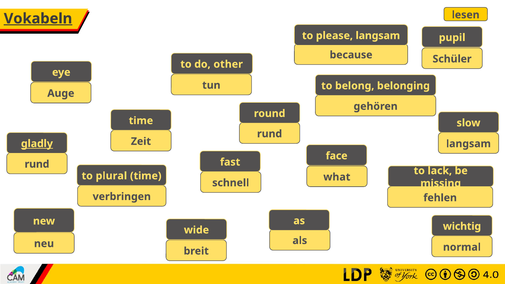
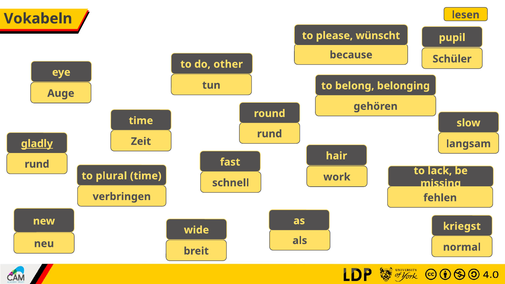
Vokabeln underline: present -> none (38, 19)
please langsam: langsam -> wünscht (378, 36)
face: face -> hair (337, 156)
what: what -> work (337, 177)
wichtig: wichtig -> kriegst (462, 226)
